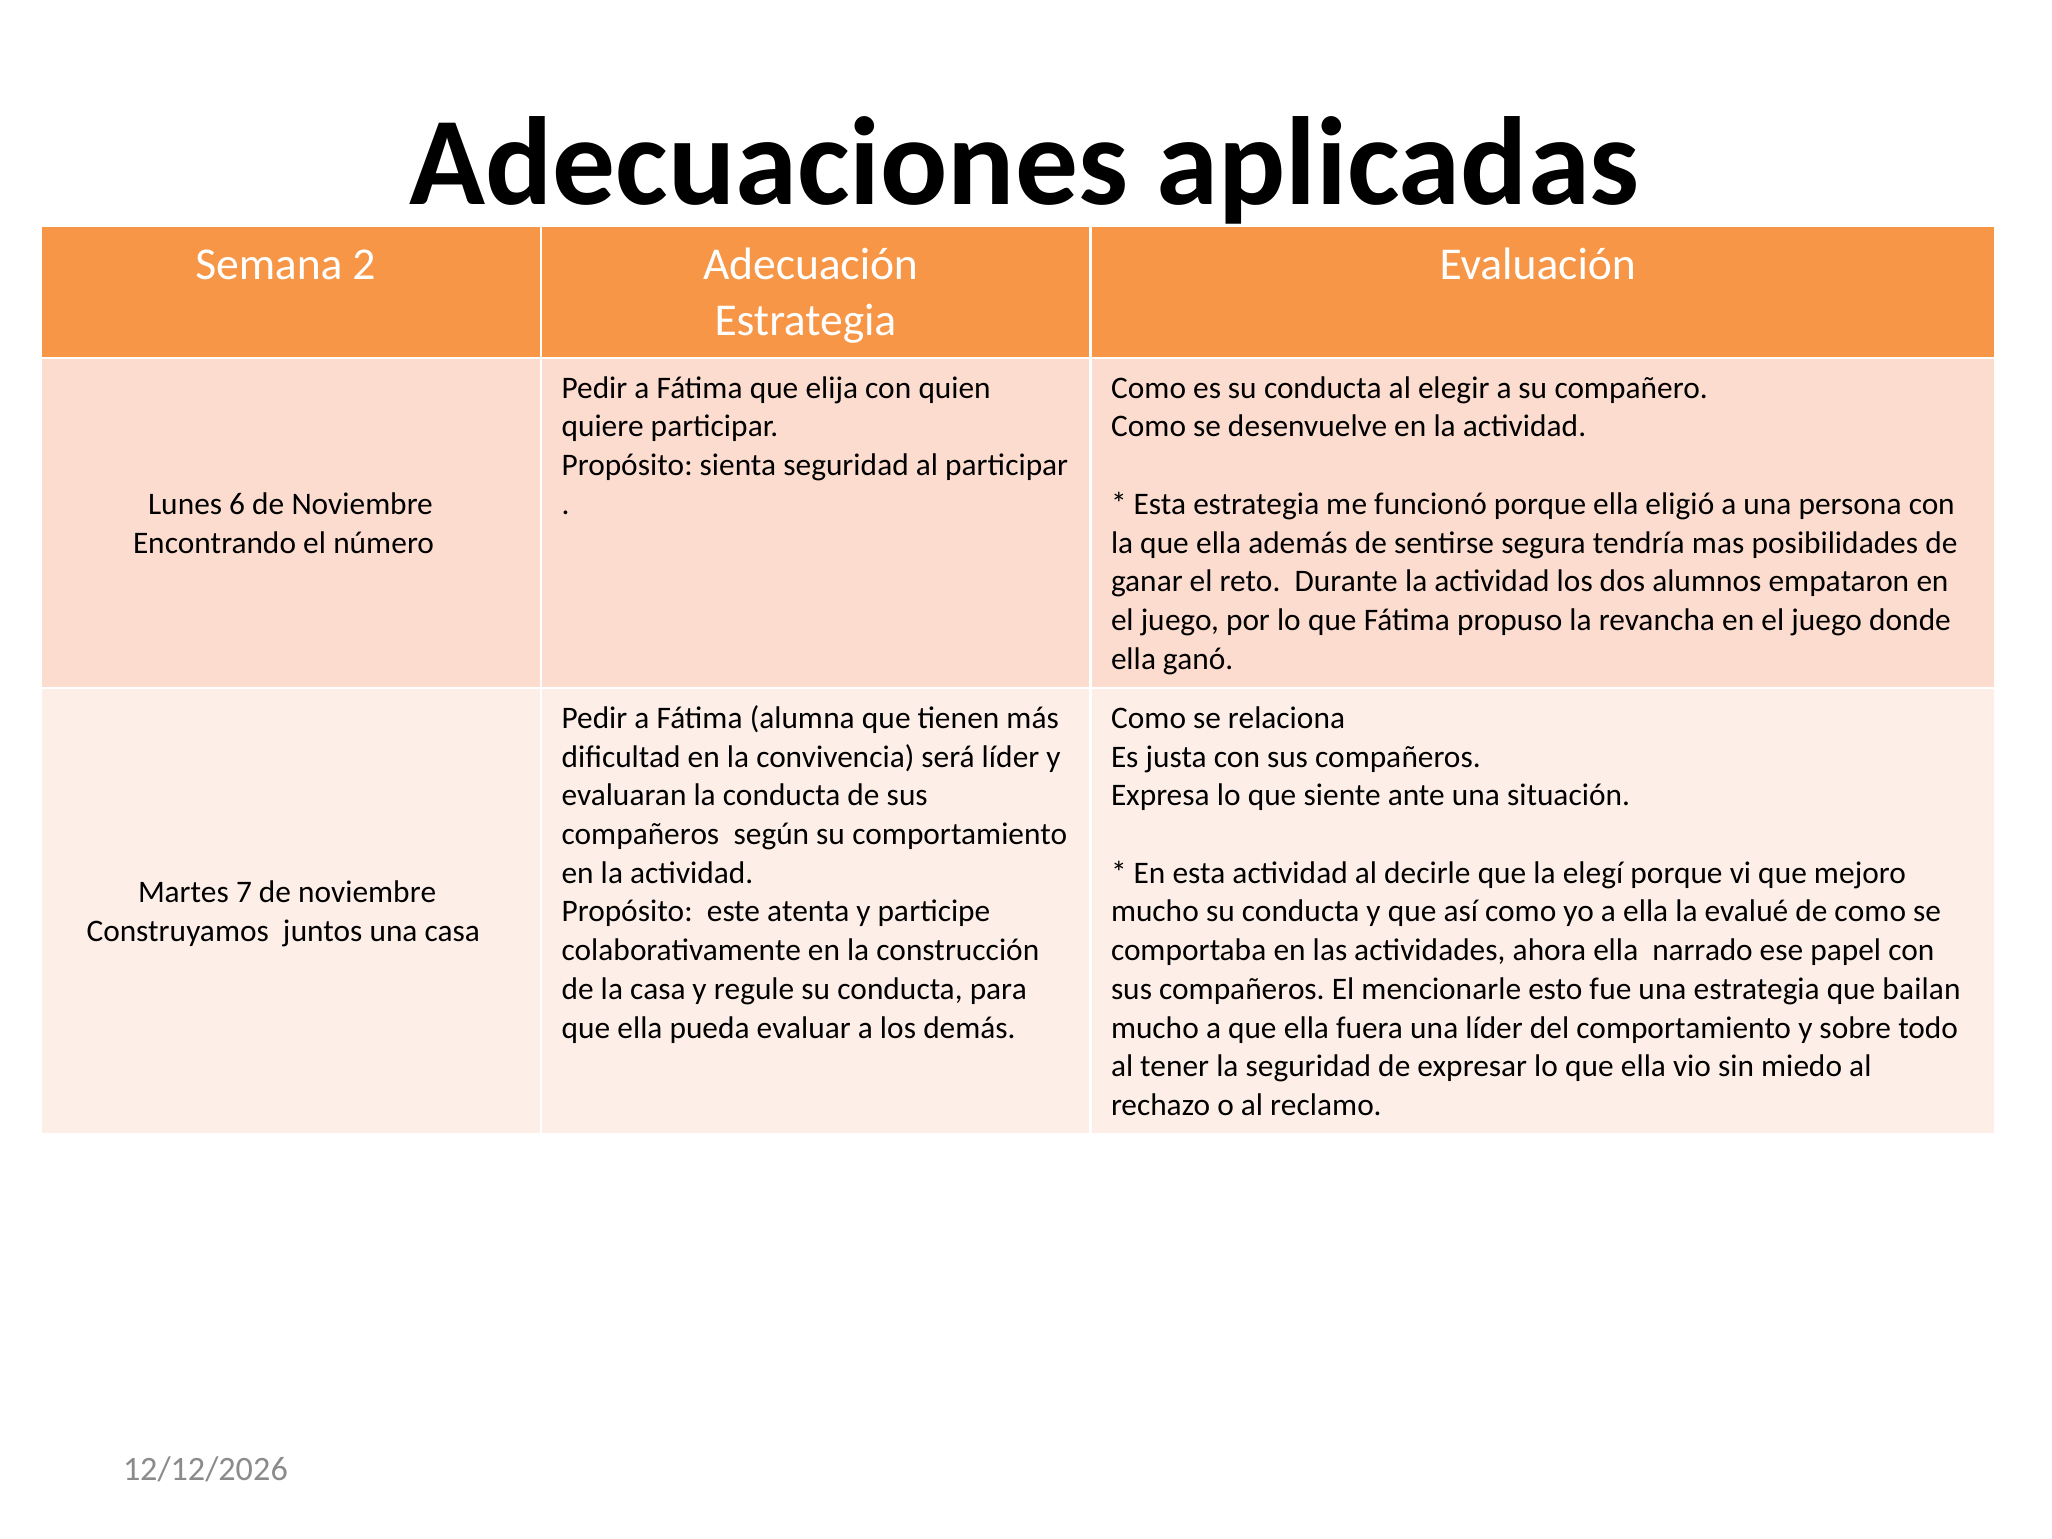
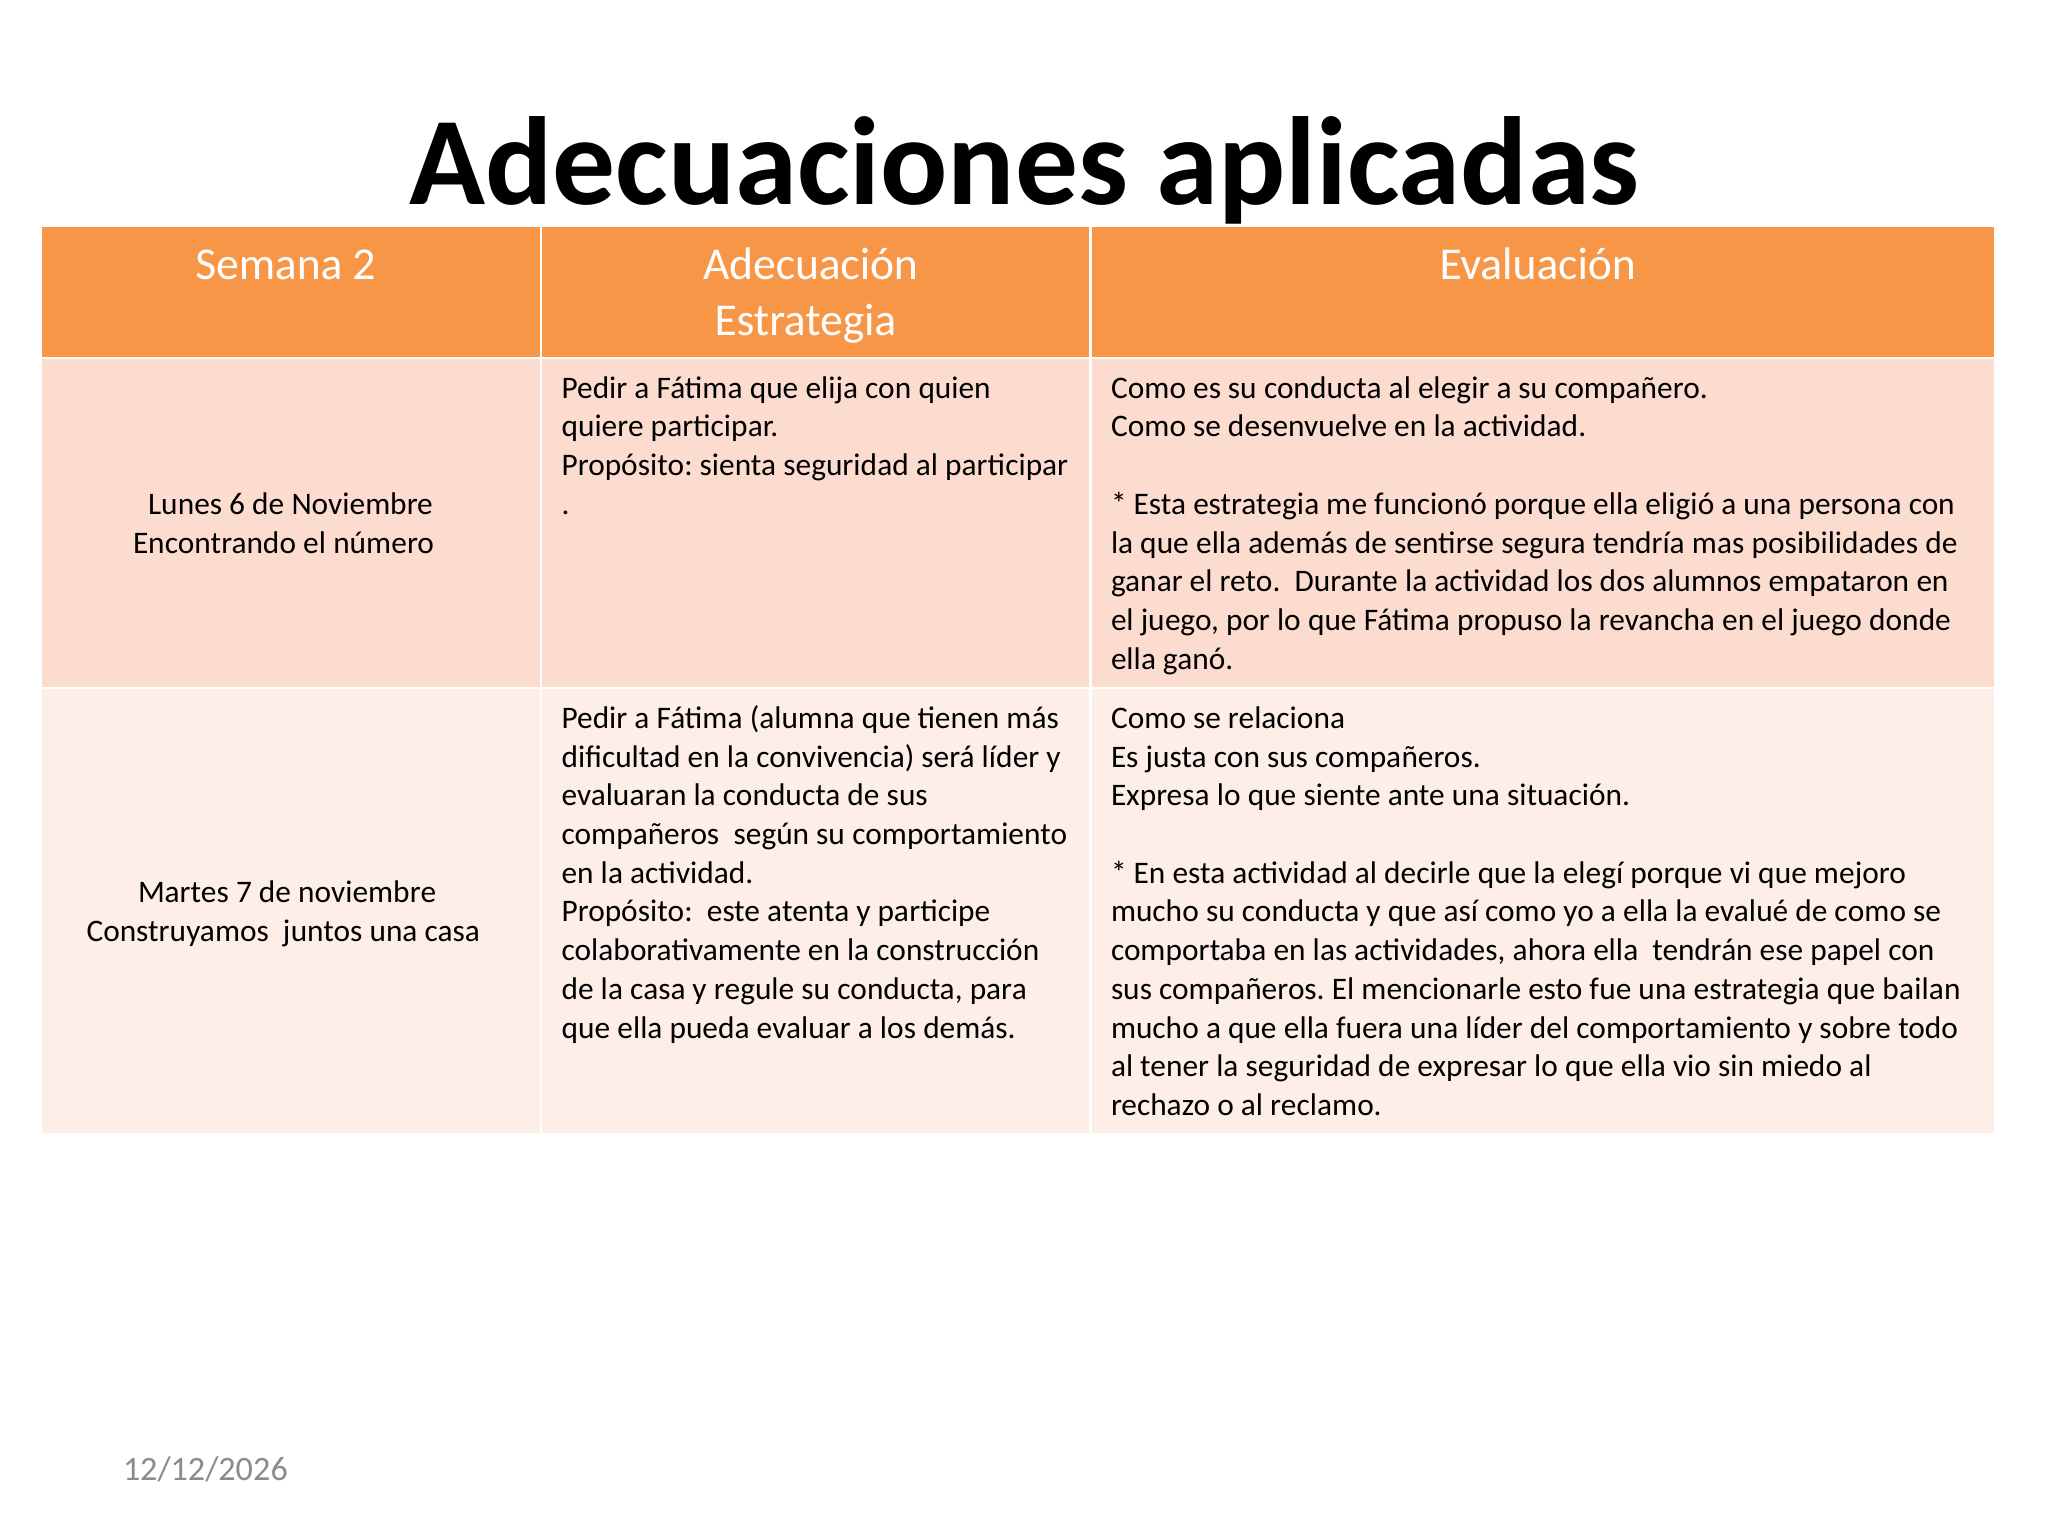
narrado: narrado -> tendrán (1703, 950)
